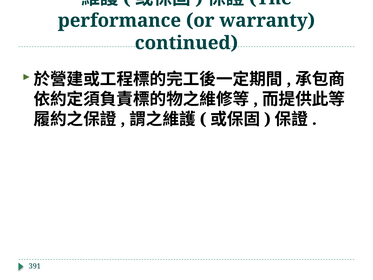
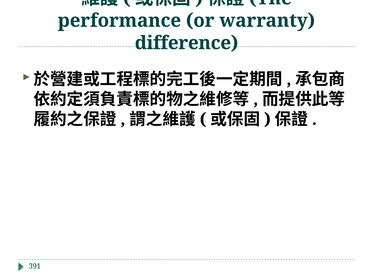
continued: continued -> difference (187, 43)
